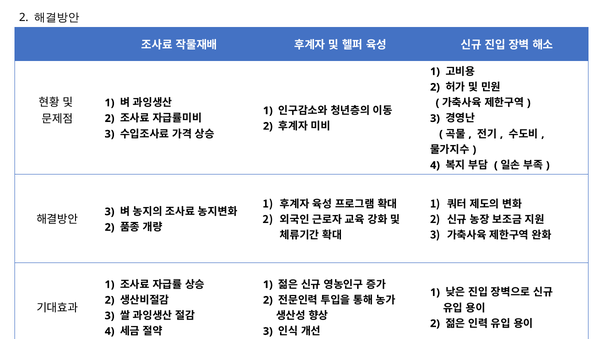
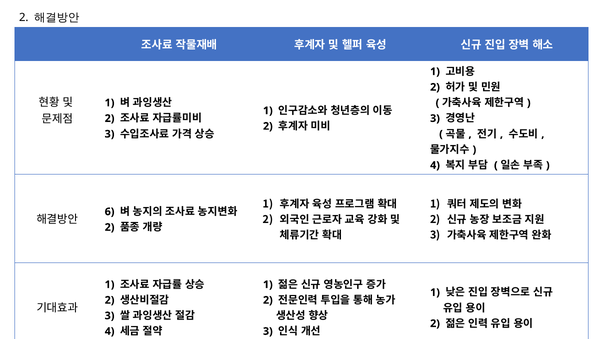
3: 3 -> 6 (110, 212)
